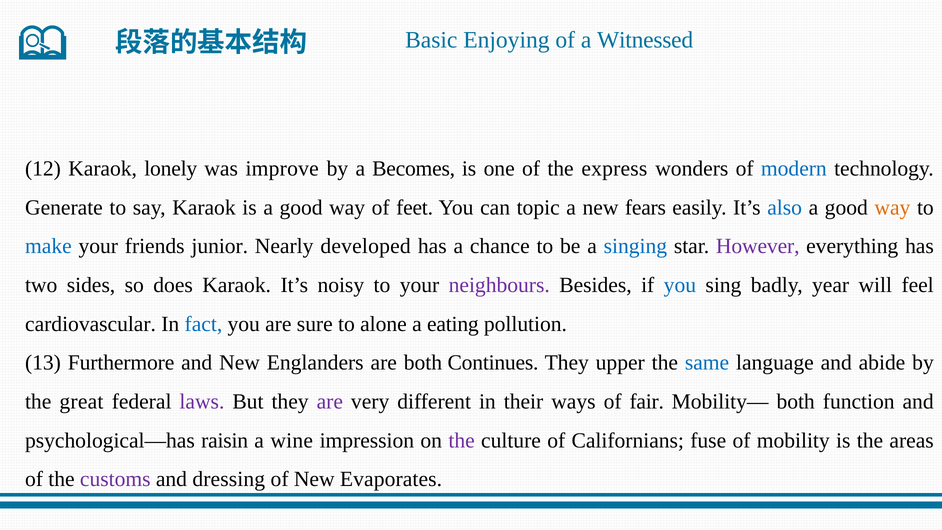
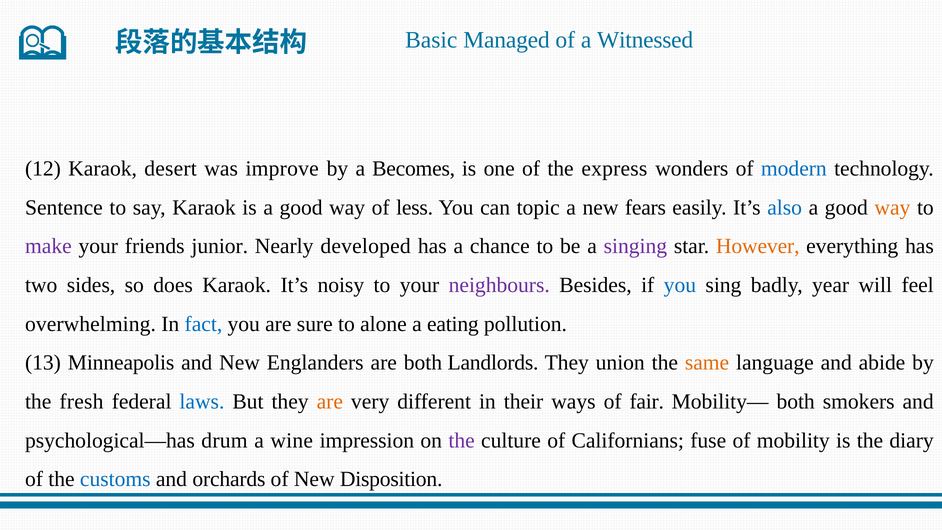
Enjoying: Enjoying -> Managed (507, 40)
lonely: lonely -> desert (171, 169)
Generate: Generate -> Sentence (64, 207)
feet: feet -> less (415, 207)
make colour: blue -> purple (48, 246)
singing colour: blue -> purple (635, 246)
However colour: purple -> orange (758, 246)
cardiovascular: cardiovascular -> overwhelming (90, 324)
Furthermore: Furthermore -> Minneapolis (121, 363)
Continues: Continues -> Landlords (493, 363)
upper: upper -> union (620, 363)
same colour: blue -> orange (707, 363)
great: great -> fresh (81, 402)
laws colour: purple -> blue (202, 402)
are colour: purple -> orange (330, 402)
function: function -> smokers (859, 402)
raisin: raisin -> drum (224, 440)
areas: areas -> diary (912, 440)
customs colour: purple -> blue (115, 479)
dressing: dressing -> orchards (229, 479)
Evaporates: Evaporates -> Disposition (391, 479)
